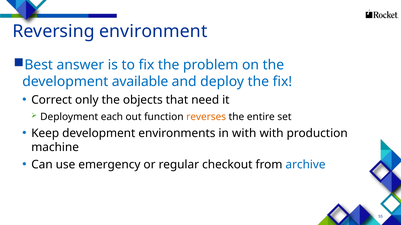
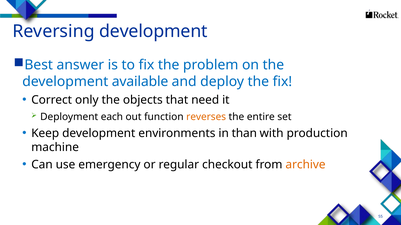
Reversing environment: environment -> development (153, 31)
in with: with -> than (244, 134)
archive colour: blue -> orange (306, 165)
